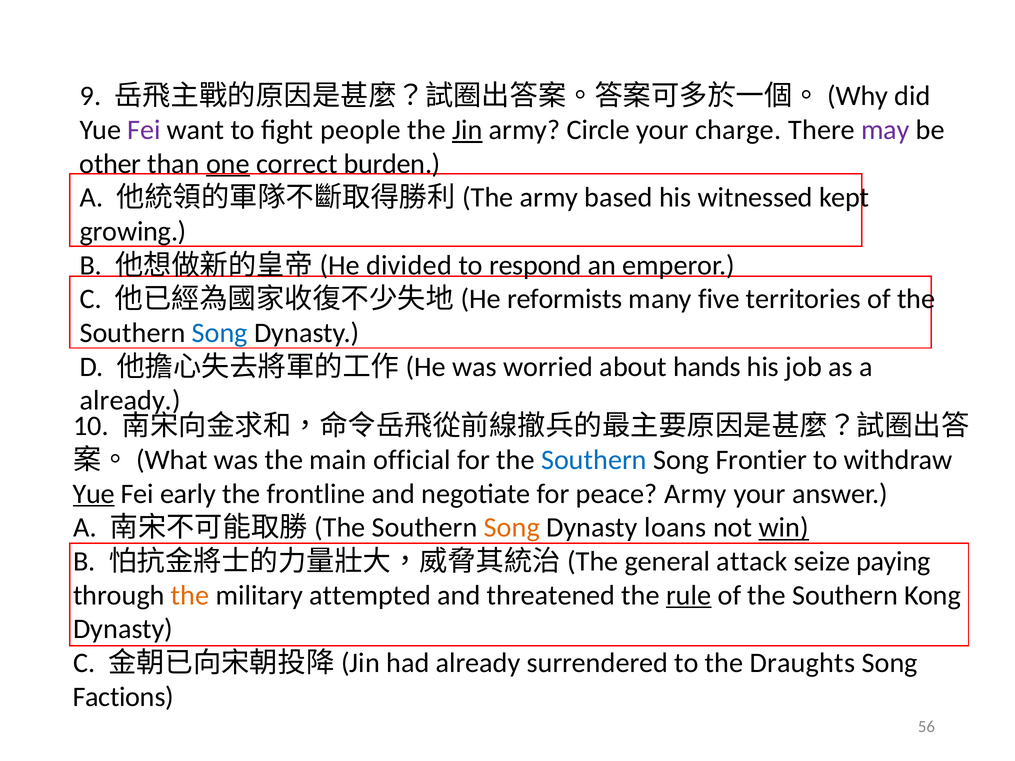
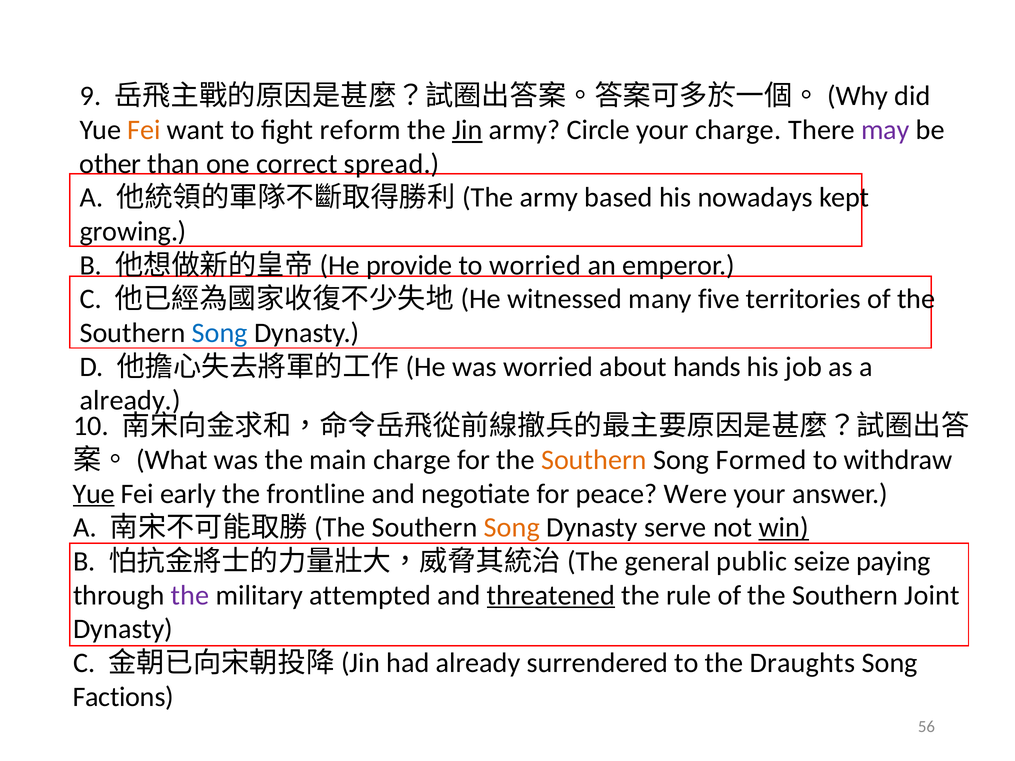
Fei colour: purple -> orange (144, 130)
people: people -> reform (360, 130)
one underline: present -> none (228, 164)
burden: burden -> spread (392, 164)
witnessed: witnessed -> nowadays (755, 198)
divided: divided -> provide (409, 265)
to respond: respond -> worried (535, 265)
reformists: reformists -> witnessed (565, 299)
main official: official -> charge (412, 460)
Southern colour: blue -> orange (594, 460)
Frontier: Frontier -> Formed (761, 460)
peace Army: Army -> Were (696, 494)
loans: loans -> serve (675, 528)
attack: attack -> public (752, 562)
the colour: orange -> purple (190, 595)
threatened underline: none -> present (551, 595)
rule underline: present -> none (689, 595)
Kong: Kong -> Joint (932, 595)
